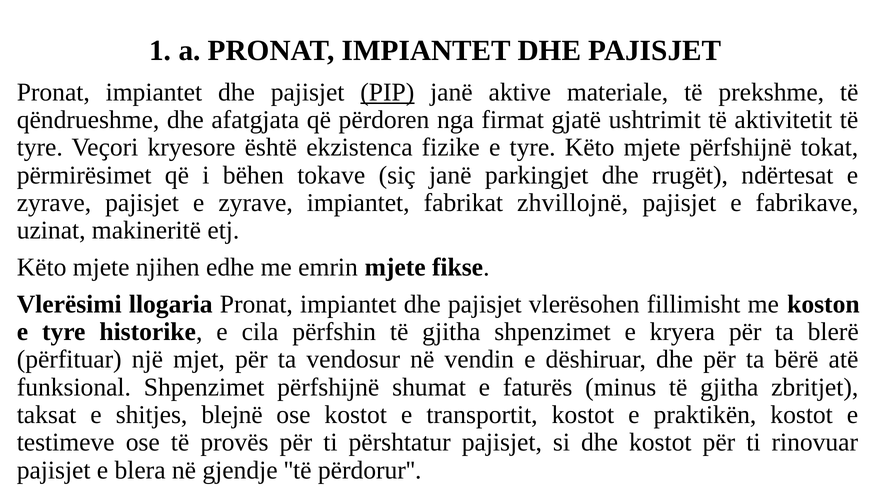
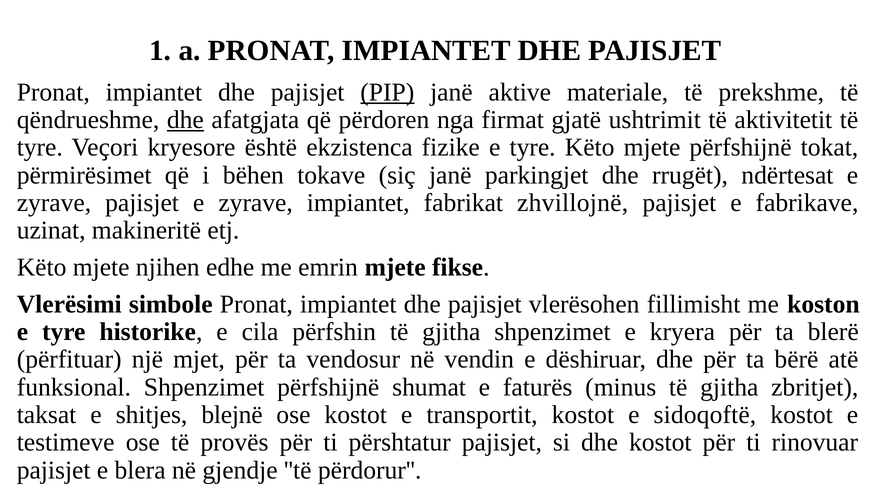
dhe underline: none -> present (185, 120)
llogaria: llogaria -> simbole (171, 304)
praktikën: praktikën -> sidoqoftë (705, 415)
